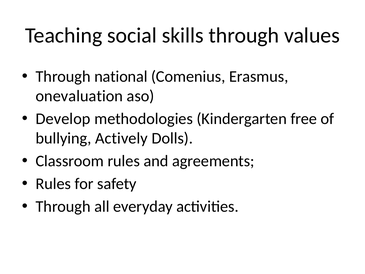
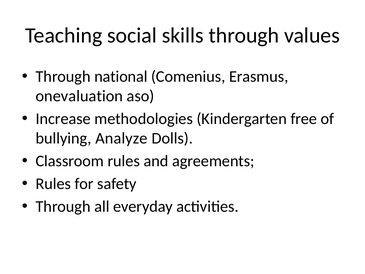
Develop: Develop -> Increase (63, 119)
Actively: Actively -> Analyze (121, 138)
